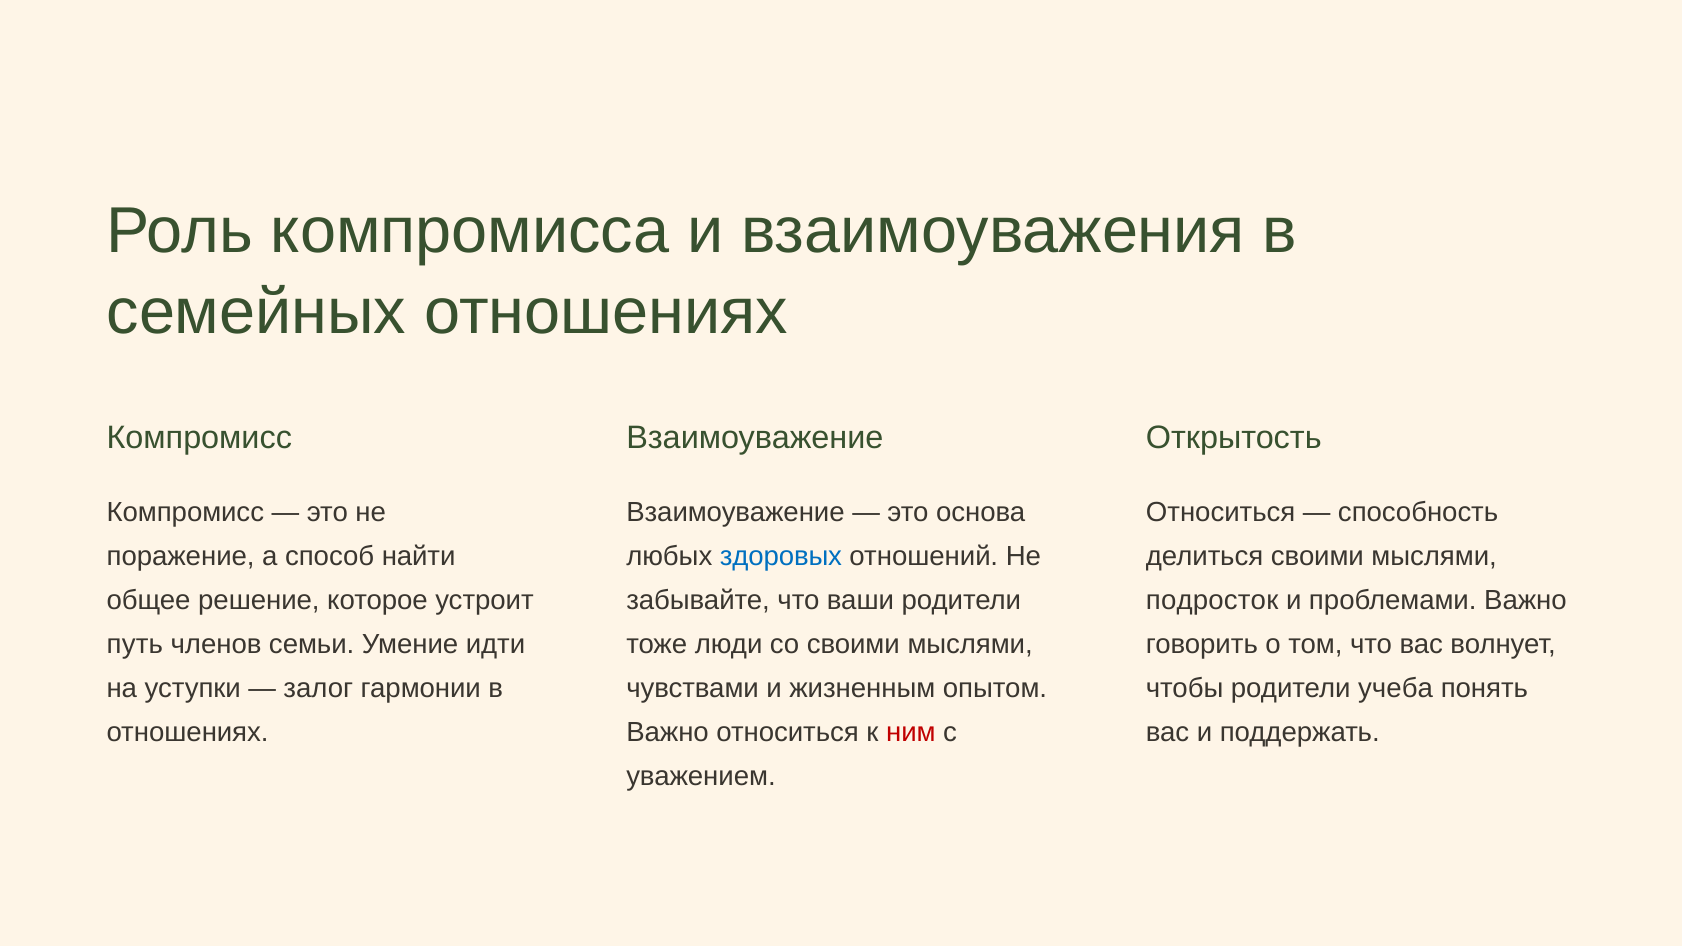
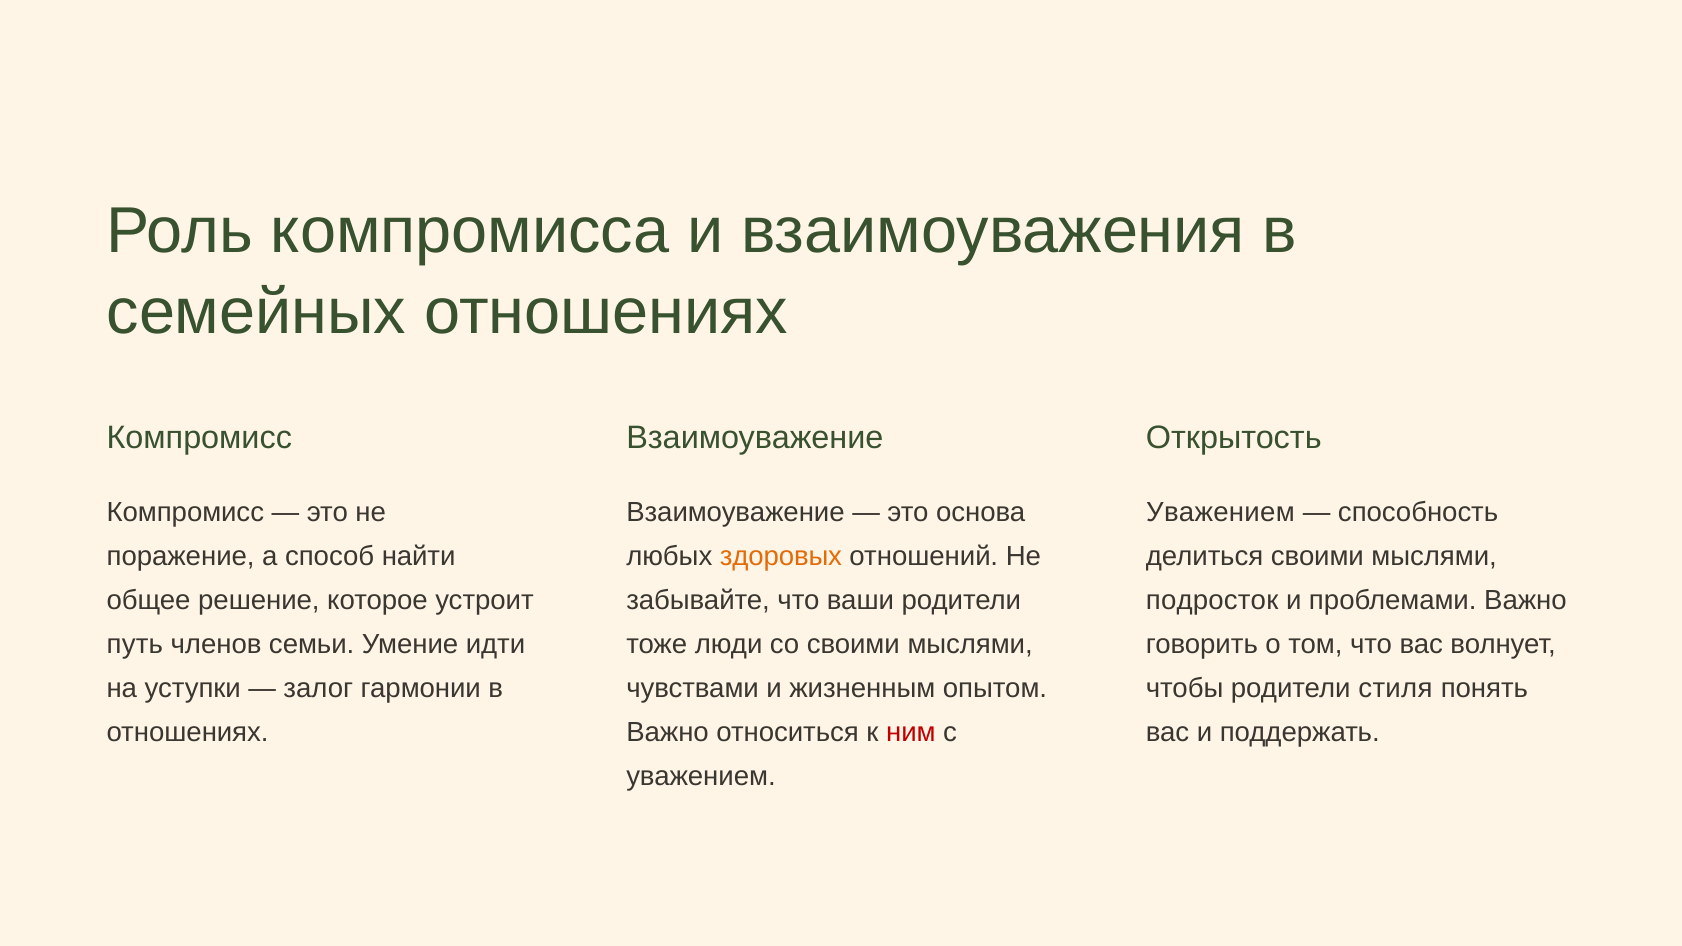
Относиться: Относиться -> Уважением (1220, 512)
здоровых colour: blue -> orange (781, 556)
учеба: учеба -> стиля (1395, 689)
